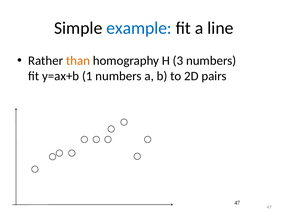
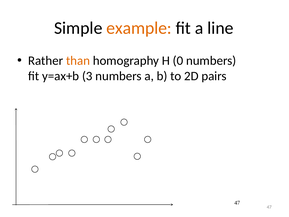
example colour: blue -> orange (139, 28)
3: 3 -> 0 (178, 61)
1: 1 -> 3 (87, 76)
